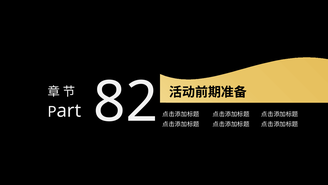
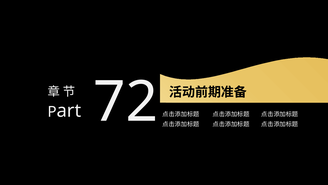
82: 82 -> 72 (126, 102)
